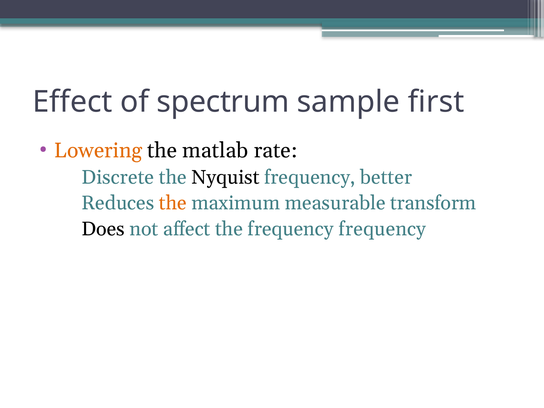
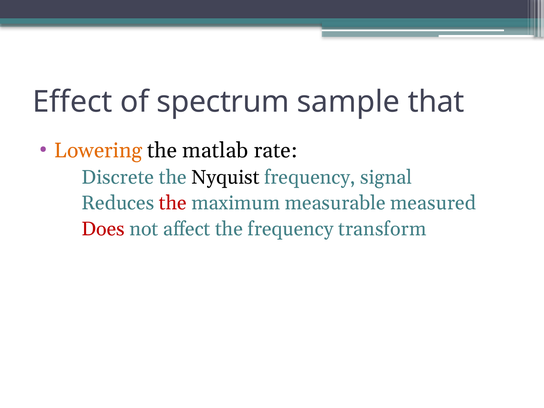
first: first -> that (436, 102)
better: better -> signal (386, 177)
the colour: orange -> red (173, 203)
transform: transform -> measured (433, 203)
Does colour: black -> red (103, 229)
frequency frequency: frequency -> transform (382, 229)
